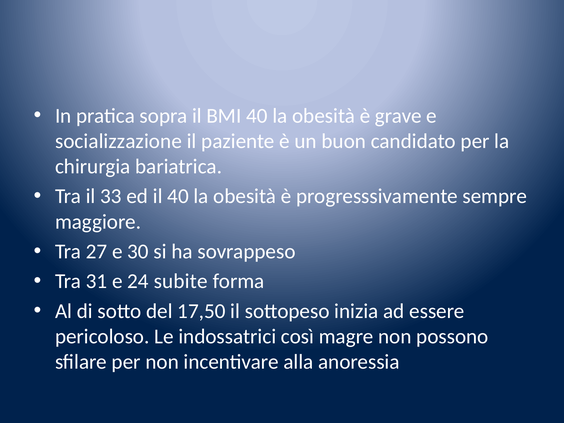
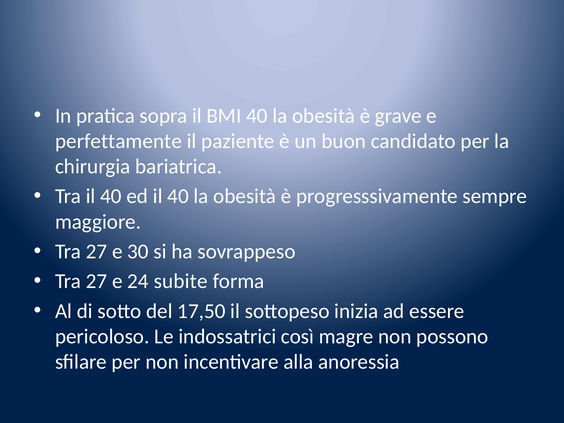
socializzazione: socializzazione -> perfettamente (118, 141)
Tra il 33: 33 -> 40 (111, 196)
31: 31 -> 27 (97, 281)
